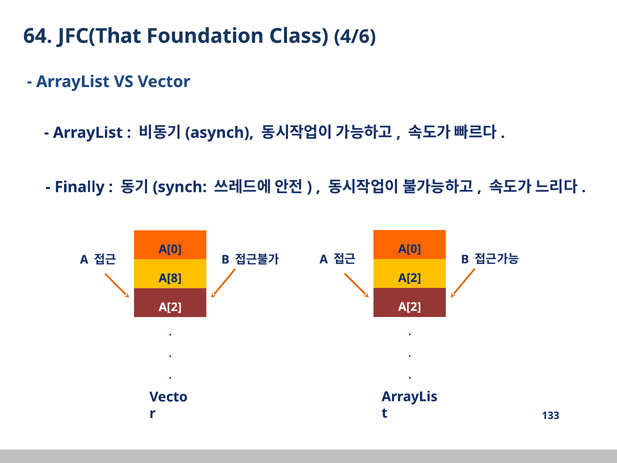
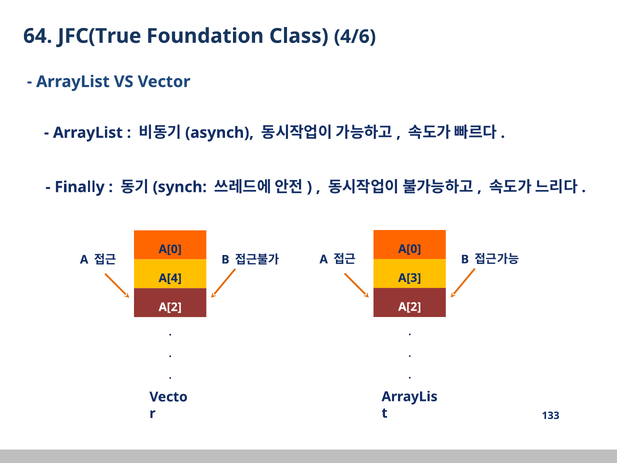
JFC(That: JFC(That -> JFC(True (100, 36)
A[2: A[2 -> A[3 (410, 278)
A[8: A[8 -> A[4 (170, 278)
